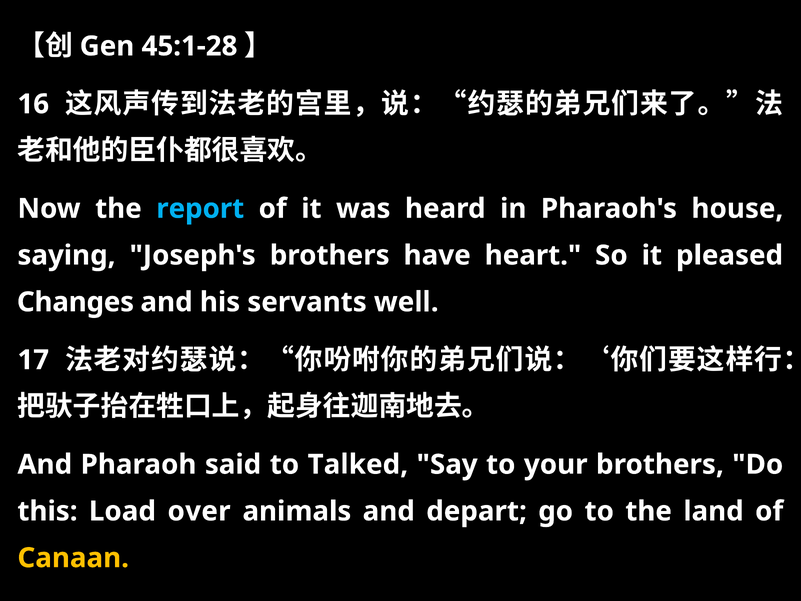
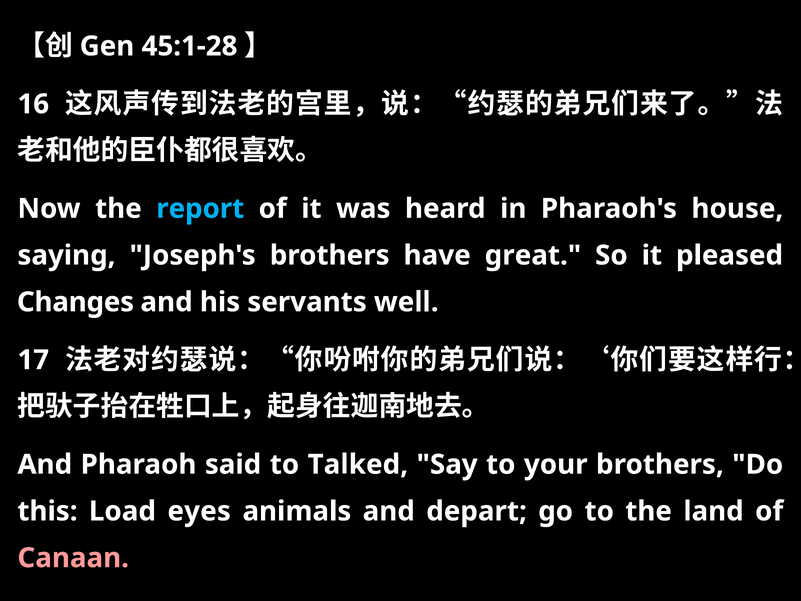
heart: heart -> great (533, 255)
over: over -> eyes (199, 511)
Canaan colour: yellow -> pink (73, 558)
